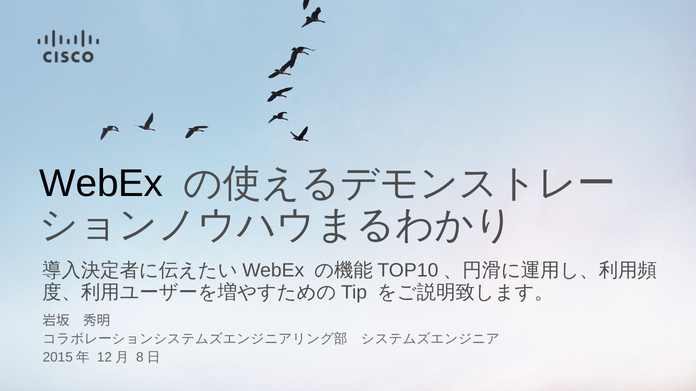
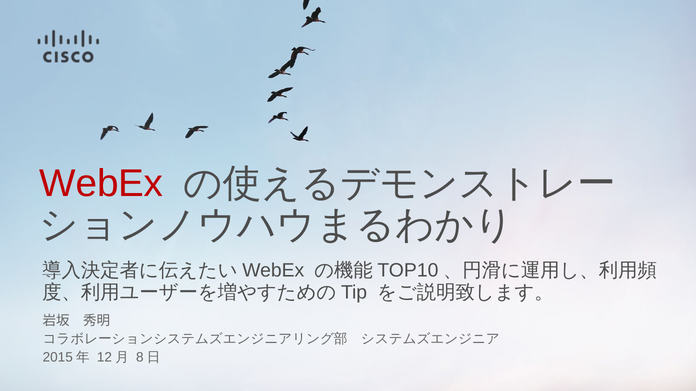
WebEx colour: black -> red (101, 184)
